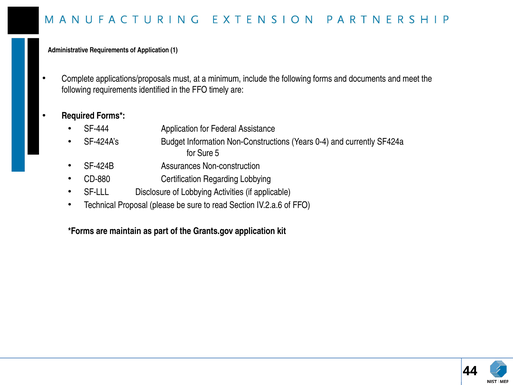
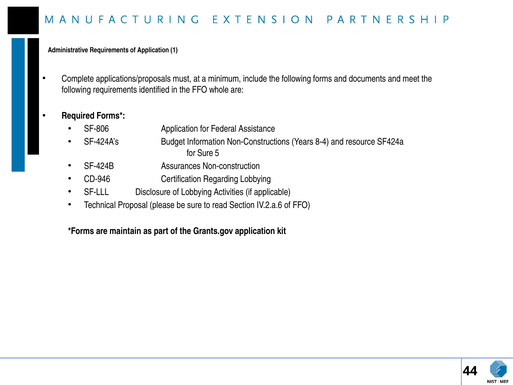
timely: timely -> whole (219, 90)
SF-444: SF-444 -> SF-806 (96, 129)
0-4: 0-4 -> 8-4 (322, 142)
currently: currently -> resource (360, 142)
CD-880: CD-880 -> CD-946 (97, 179)
